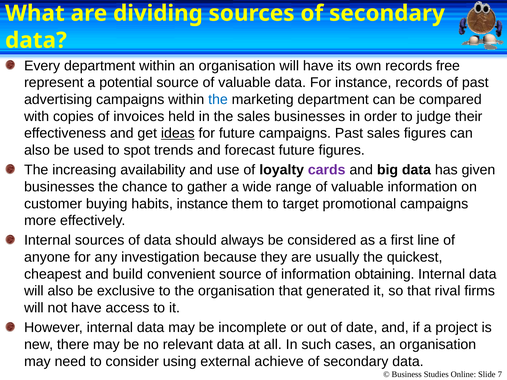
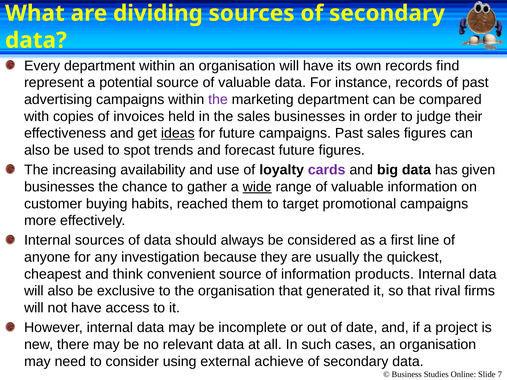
free: free -> find (448, 66)
the colour: blue -> purple (218, 100)
wide underline: none -> present (257, 187)
habits instance: instance -> reached (202, 204)
build: build -> think (128, 274)
obtaining: obtaining -> products (384, 274)
